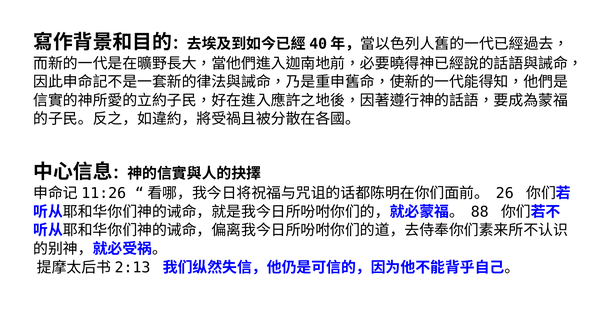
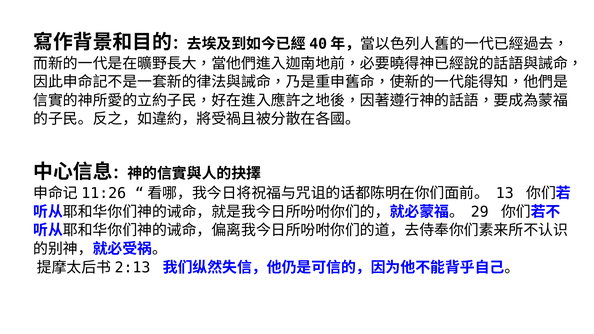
26: 26 -> 13 (505, 193)
88: 88 -> 29 (480, 212)
